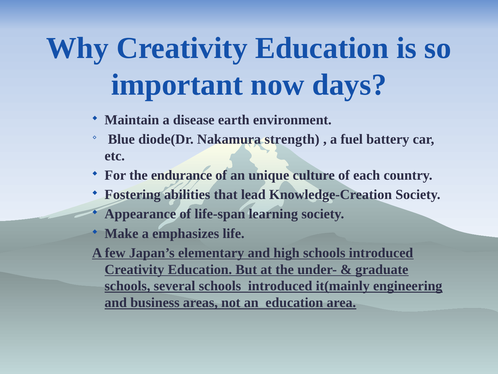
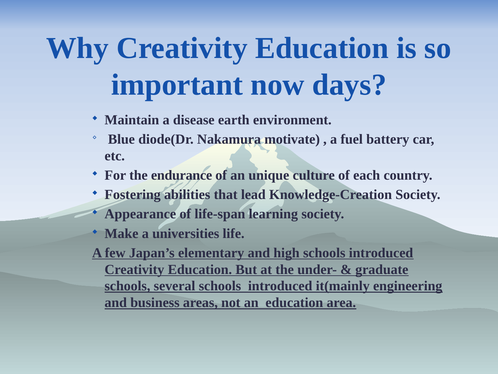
strength: strength -> motivate (292, 139)
emphasizes: emphasizes -> universities (186, 233)
